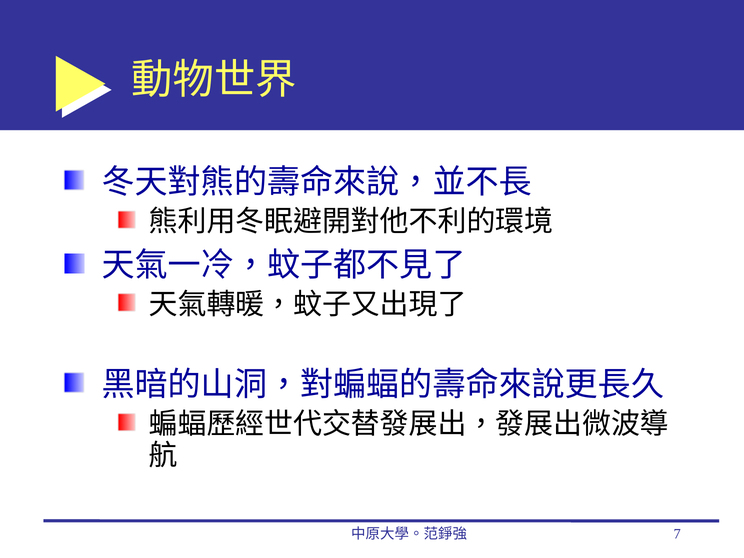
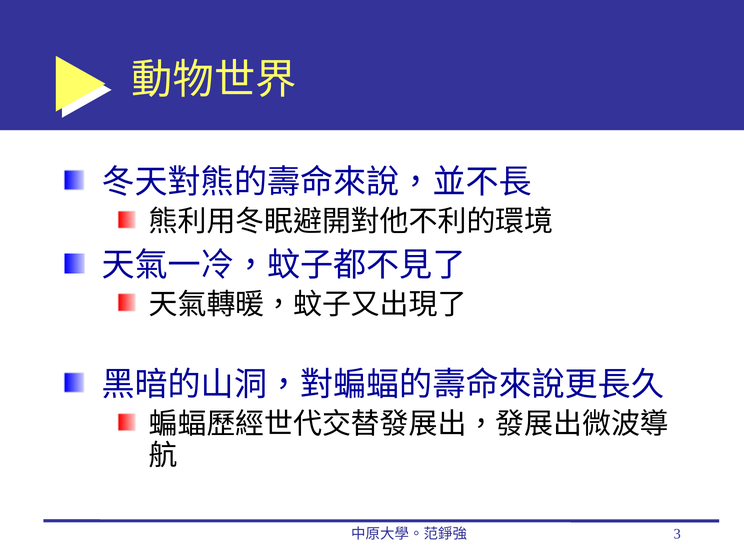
7: 7 -> 3 (677, 534)
